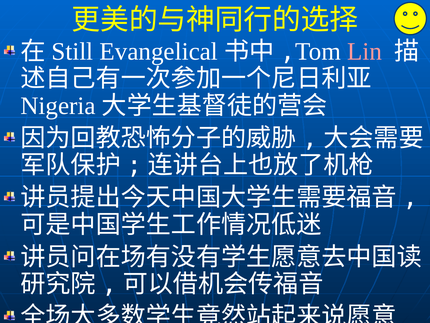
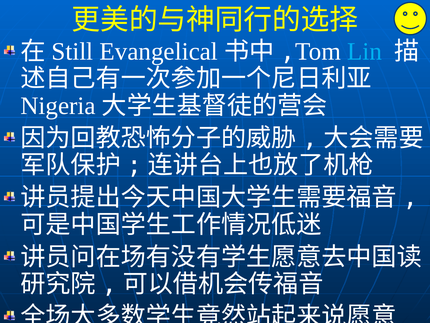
Lin colour: pink -> light blue (365, 51)
